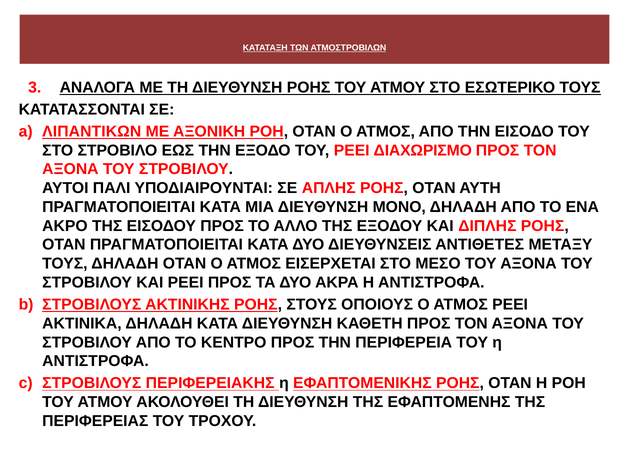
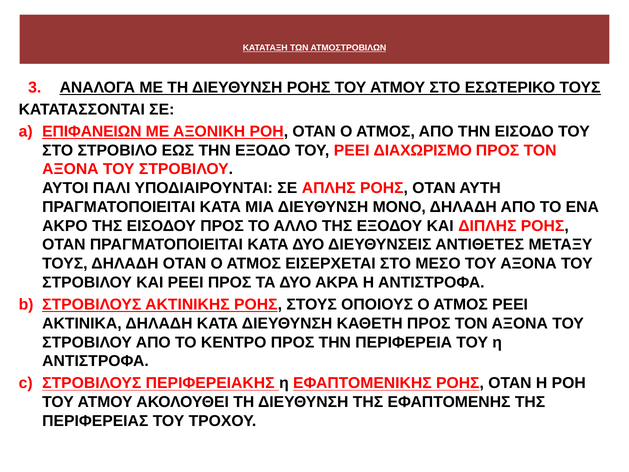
ΛΙΠΑΝΤΙΚΩΝ: ΛΙΠΑΝΤΙΚΩΝ -> ΕΠΙΦΑΝΕΙΩΝ (92, 131)
